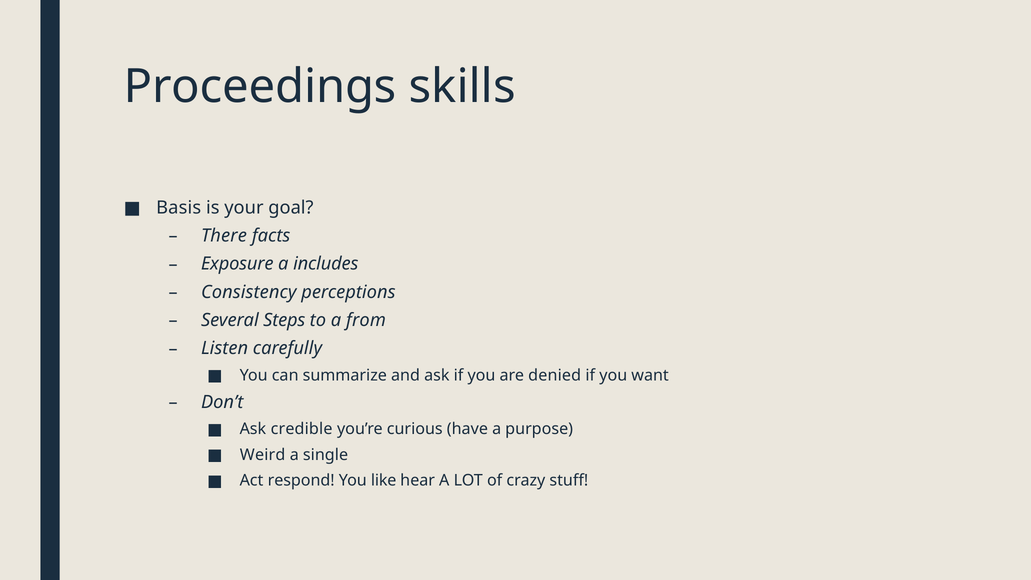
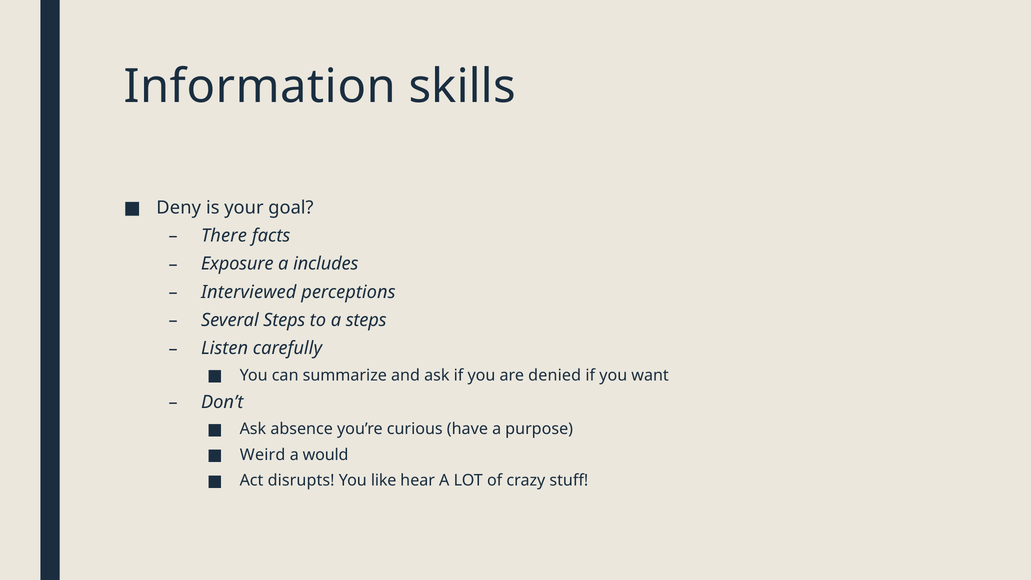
Proceedings: Proceedings -> Information (260, 87)
Basis: Basis -> Deny (179, 208)
Consistency: Consistency -> Interviewed (249, 292)
a from: from -> steps (366, 320)
credible: credible -> absence (302, 429)
single: single -> would (326, 455)
respond: respond -> disrupts (301, 480)
